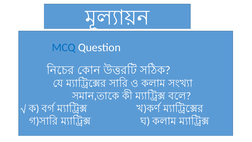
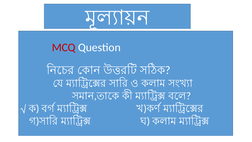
MCQ colour: blue -> red (64, 47)
